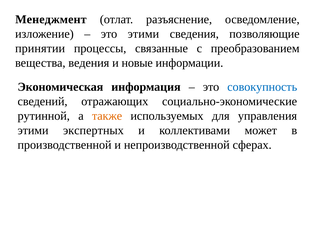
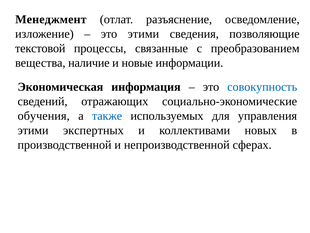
принятии: принятии -> текстовой (40, 48)
ведения: ведения -> наличие (89, 63)
рутинной: рутинной -> обучения (44, 116)
также colour: orange -> blue (107, 116)
может: может -> новых (261, 130)
